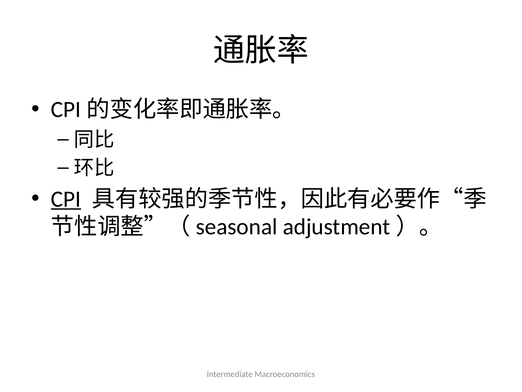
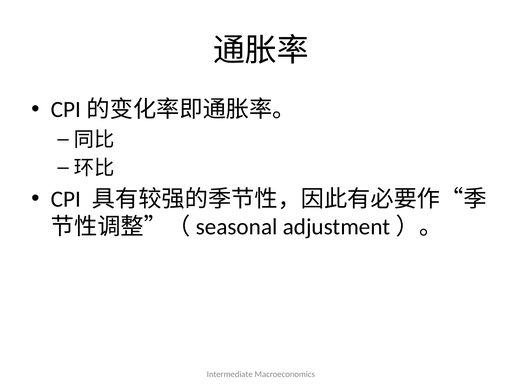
CPI underline: present -> none (66, 199)
